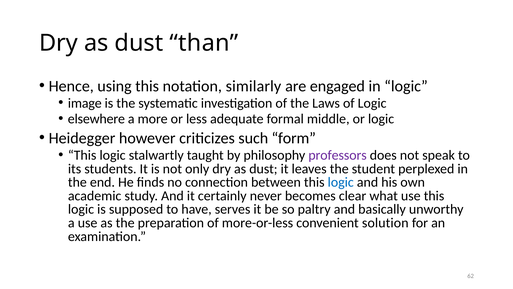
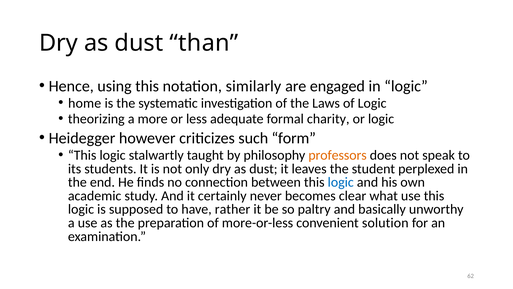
image: image -> home (85, 103)
elsewhere: elsewhere -> theorizing (96, 119)
middle: middle -> charity (328, 119)
professors colour: purple -> orange (338, 155)
serves: serves -> rather (233, 209)
